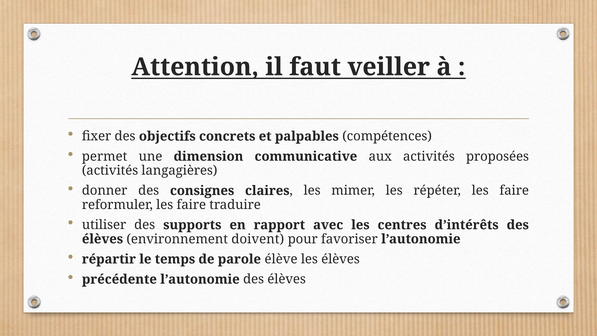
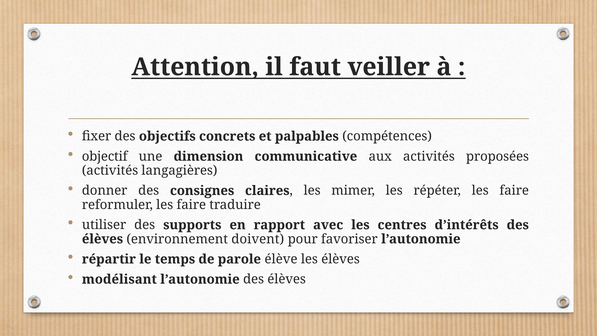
permet: permet -> objectif (105, 156)
précédente: précédente -> modélisant (119, 279)
